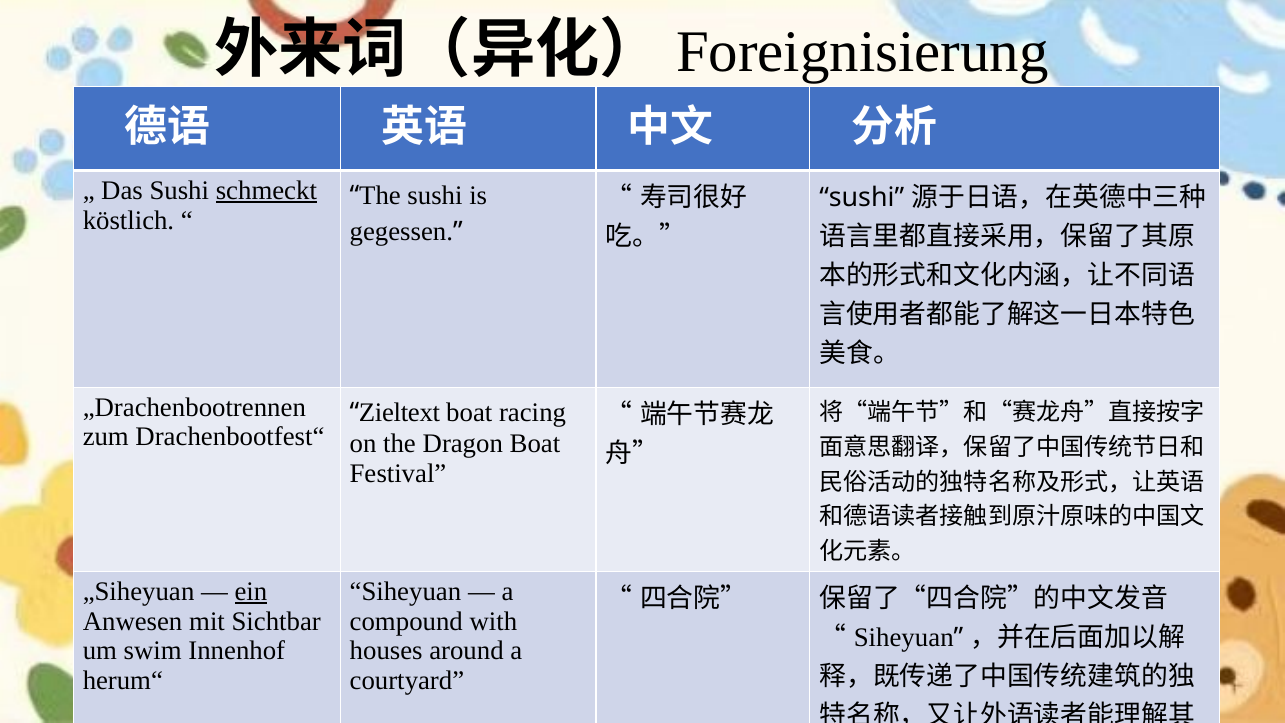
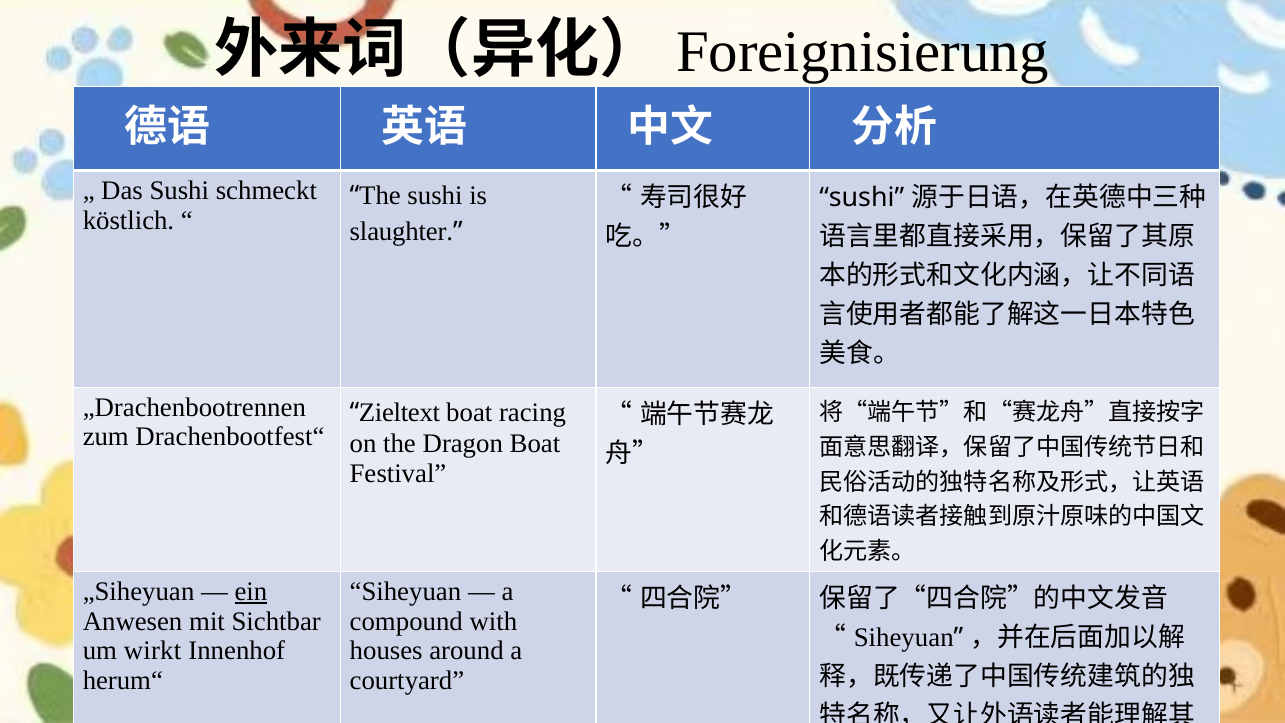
schmeckt underline: present -> none (266, 191)
gegessen: gegessen -> slaughter (401, 232)
swim: swim -> wirkt (153, 651)
